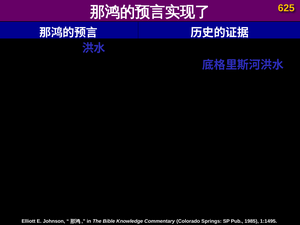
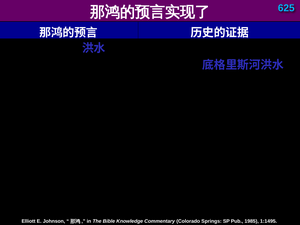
625 colour: yellow -> light blue (286, 8)
